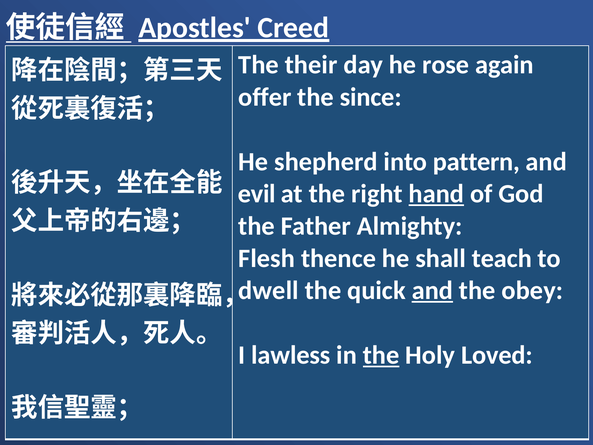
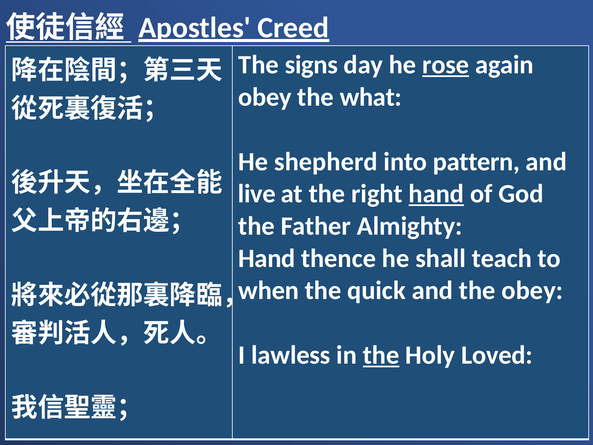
their: their -> signs (311, 65)
rose underline: none -> present (446, 65)
offer: offer -> obey (265, 97)
since: since -> what (371, 97)
evil: evil -> live (257, 194)
Flesh: Flesh -> Hand (267, 258)
dwell: dwell -> when (269, 290)
and underline: present -> none (432, 290)
